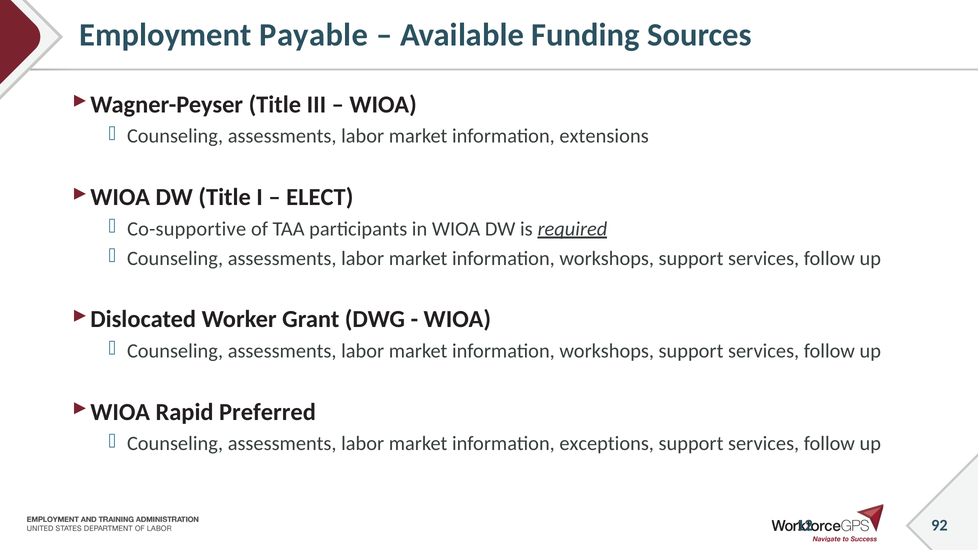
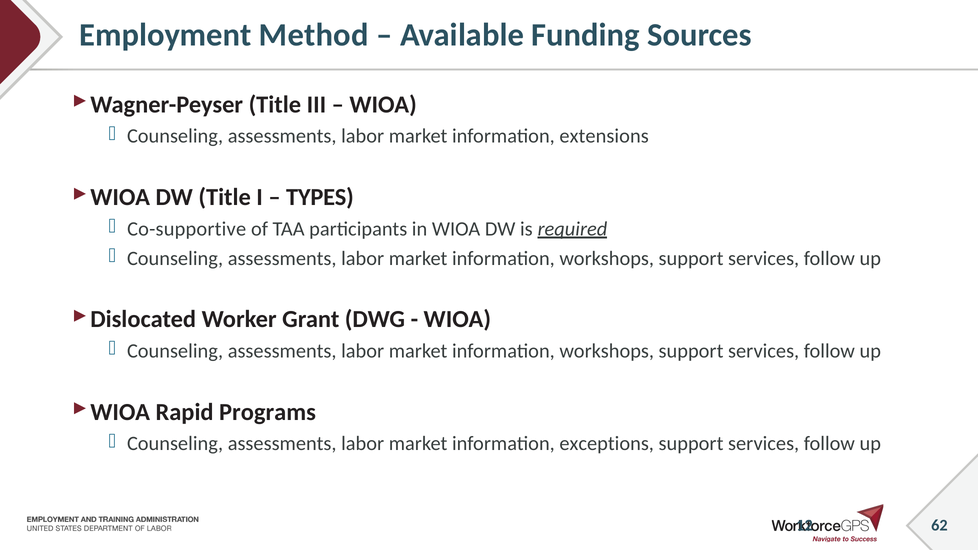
Payable: Payable -> Method (314, 35)
ELECT: ELECT -> TYPES (320, 197)
Preferred: Preferred -> Programs (267, 412)
92: 92 -> 62 (939, 525)
